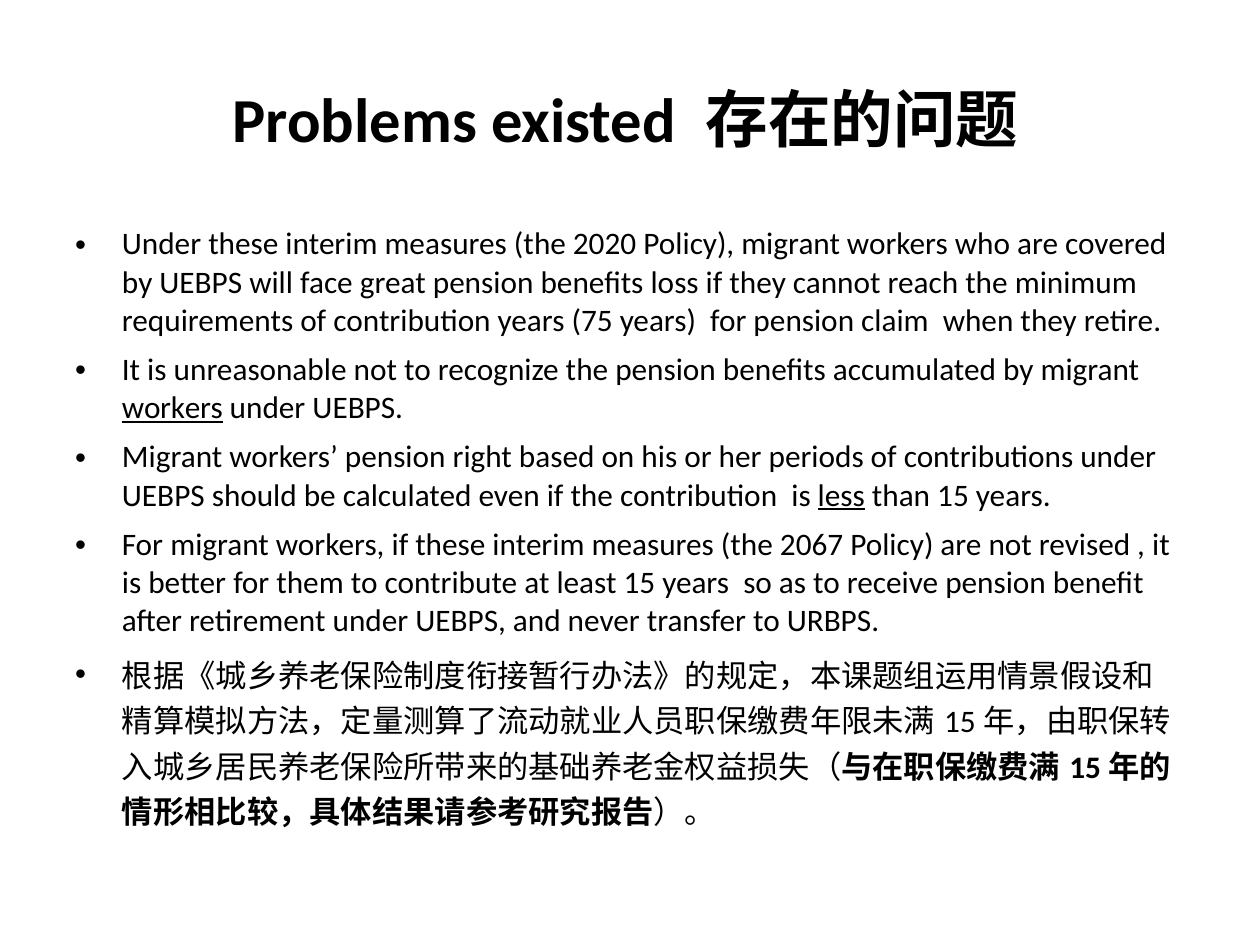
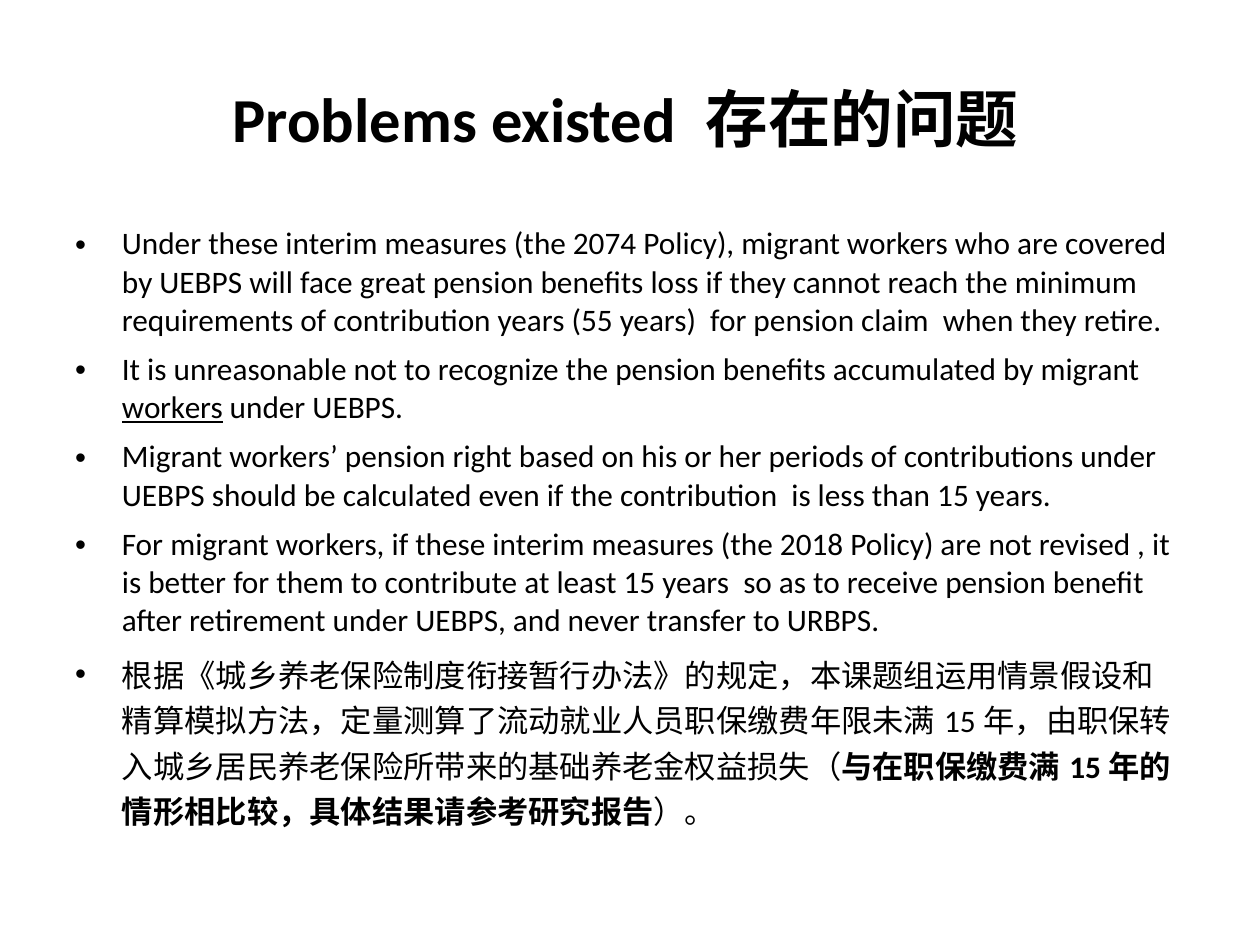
2020: 2020 -> 2074 (605, 245)
75: 75 -> 55 (592, 321)
less underline: present -> none (841, 496)
2067: 2067 -> 2018 (812, 545)
